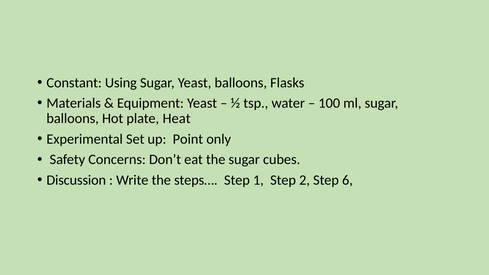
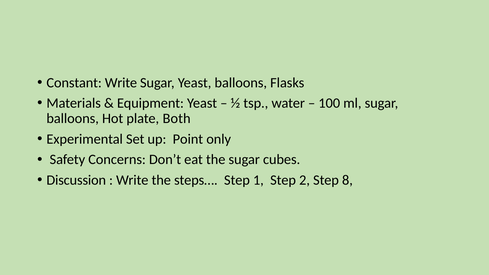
Constant Using: Using -> Write (121, 83)
Heat: Heat -> Both (177, 119)
6: 6 -> 8 (347, 180)
